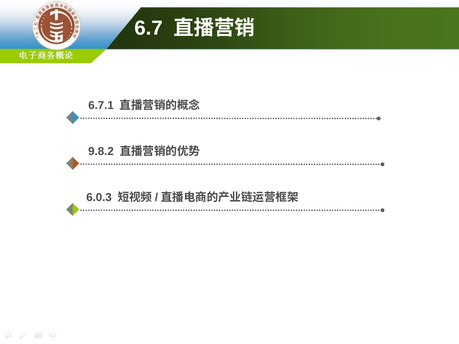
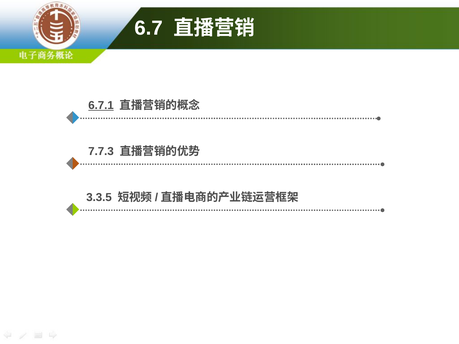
6.7.1 underline: none -> present (101, 106)
9.8.2: 9.8.2 -> 7.7.3 (101, 151)
6.0.3: 6.0.3 -> 3.3.5 (99, 197)
